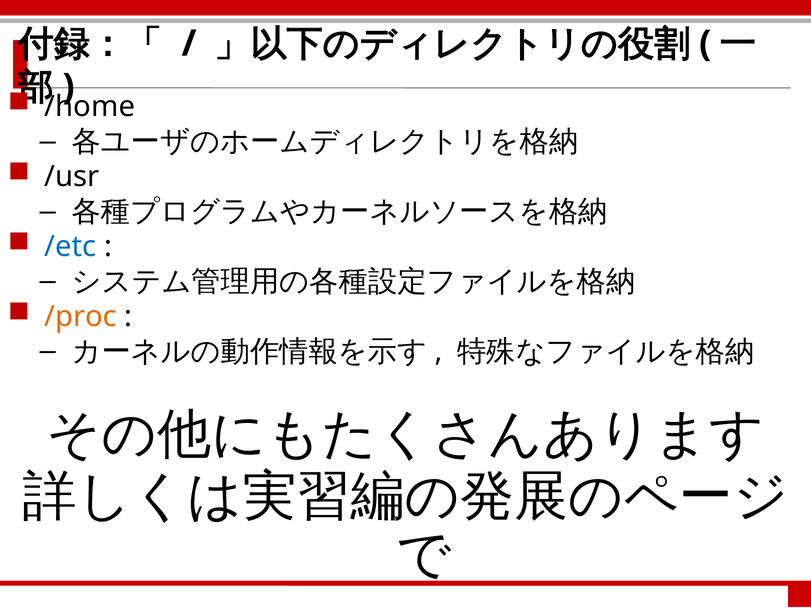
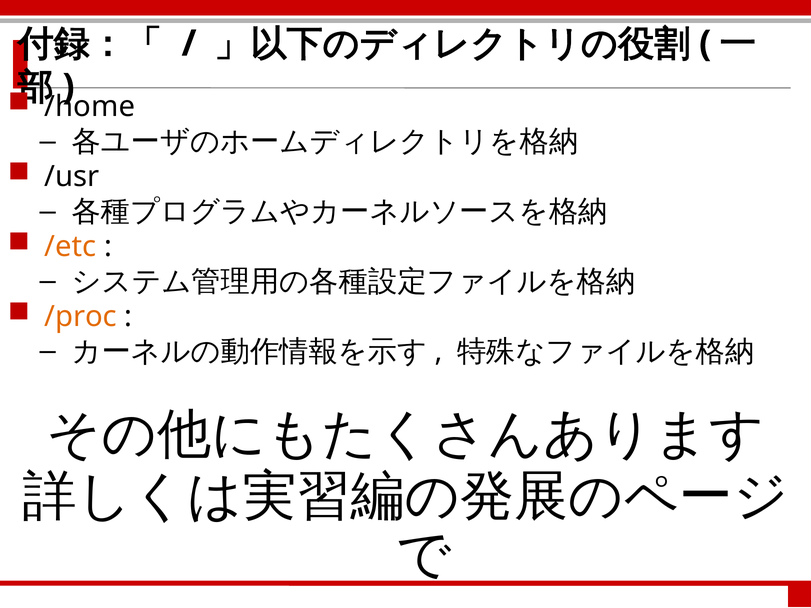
/etc colour: blue -> orange (70, 247)
